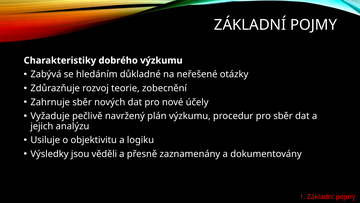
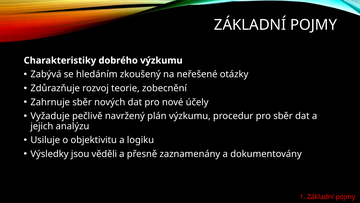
důkladné: důkladné -> zkoušený (140, 74)
